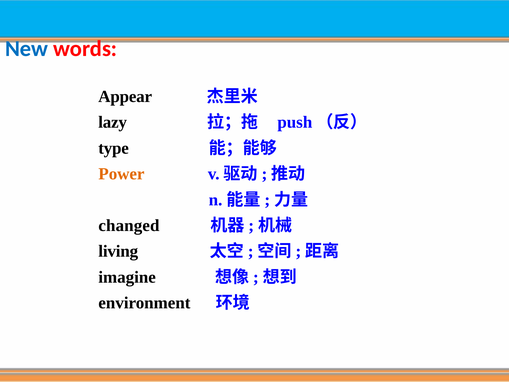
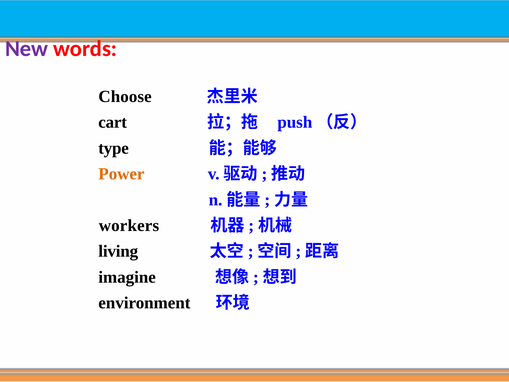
New colour: blue -> purple (27, 49)
Appear: Appear -> Choose (125, 97)
lazy: lazy -> cart (113, 122)
changed: changed -> workers (129, 225)
